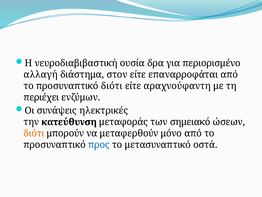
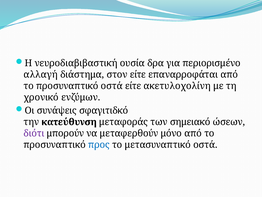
προσυναπτικό διότι: διότι -> οστά (112, 86)
αραχνούφαντη: αραχνούφαντη -> ακετυλοχολίνη (177, 86)
περιέχει: περιέχει -> χρονικό (41, 97)
ηλεκτρικές: ηλεκτρικές -> σφαγιτιδκό (104, 110)
διότι colour: orange -> purple (34, 133)
